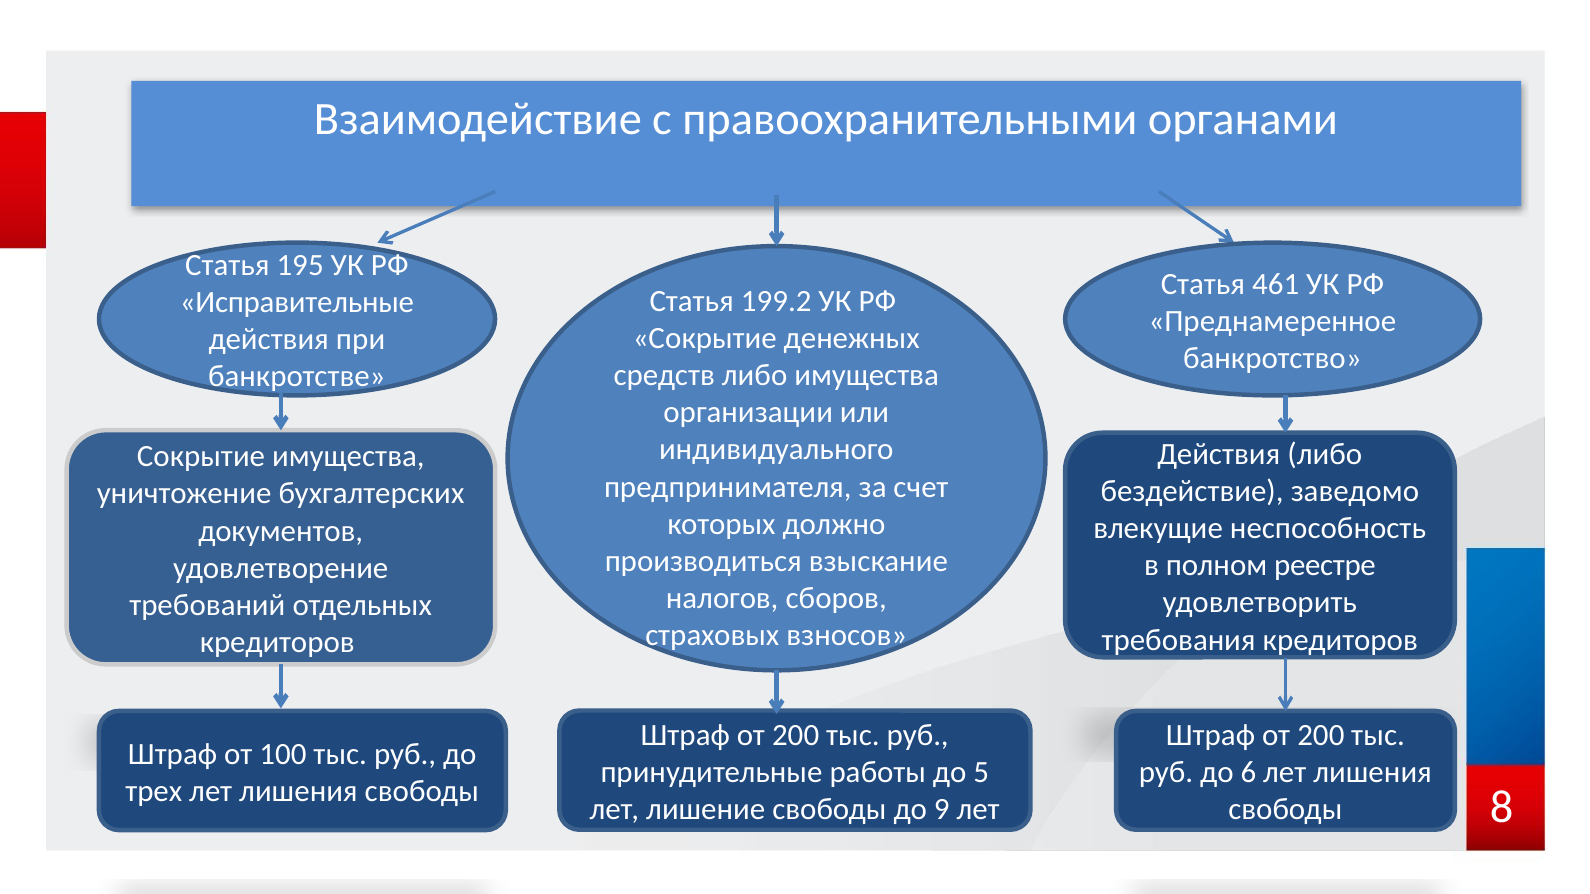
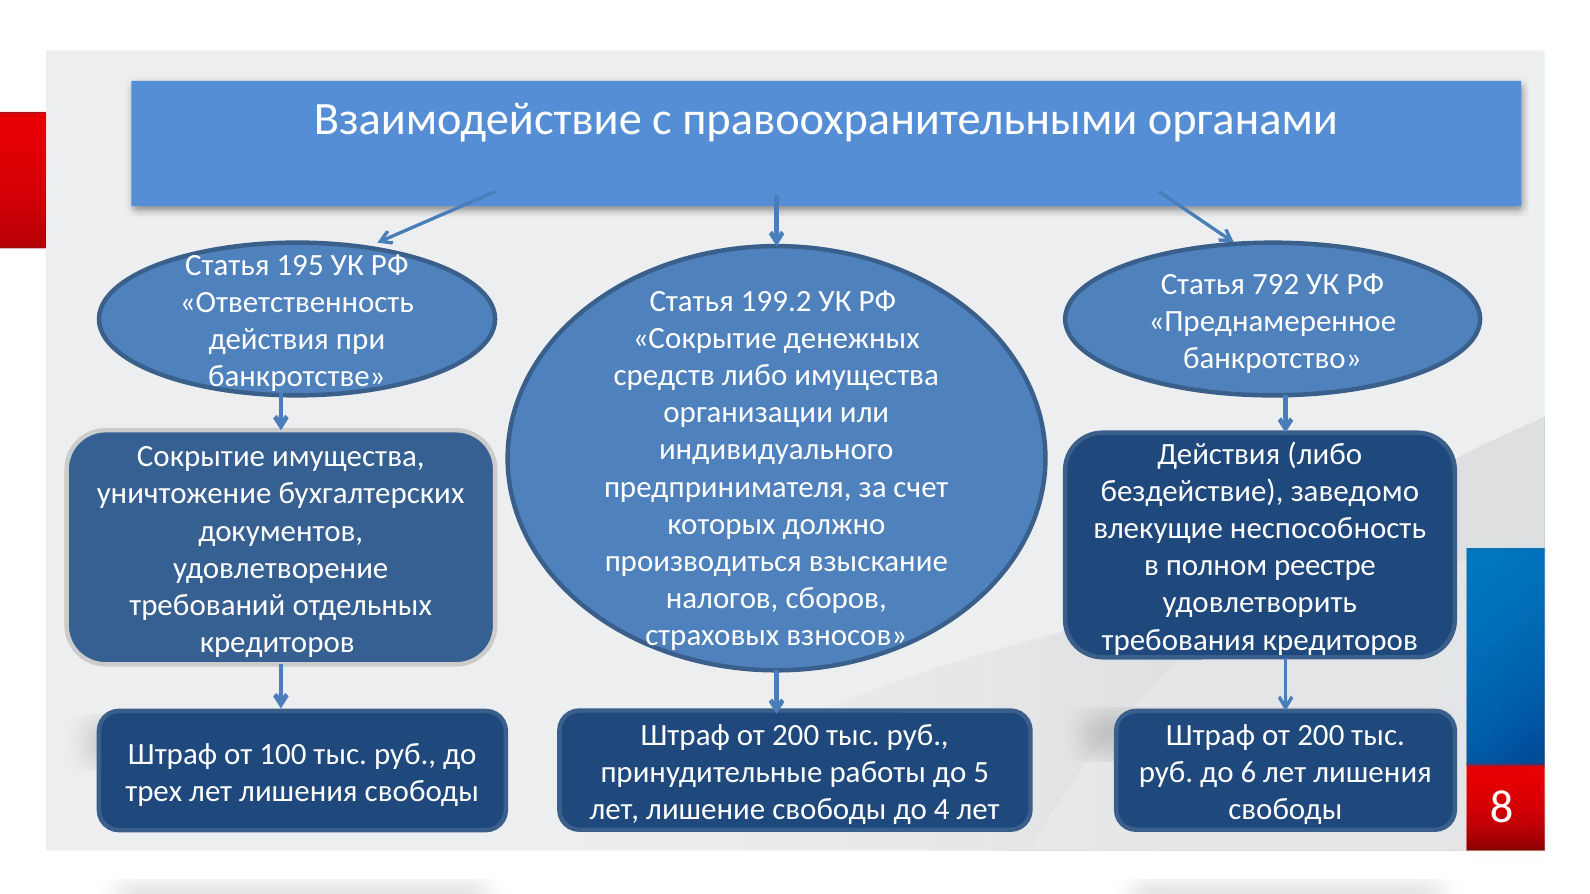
461: 461 -> 792 (1276, 284)
Исправительные: Исправительные -> Ответственность (297, 303)
9: 9 -> 4 (942, 810)
